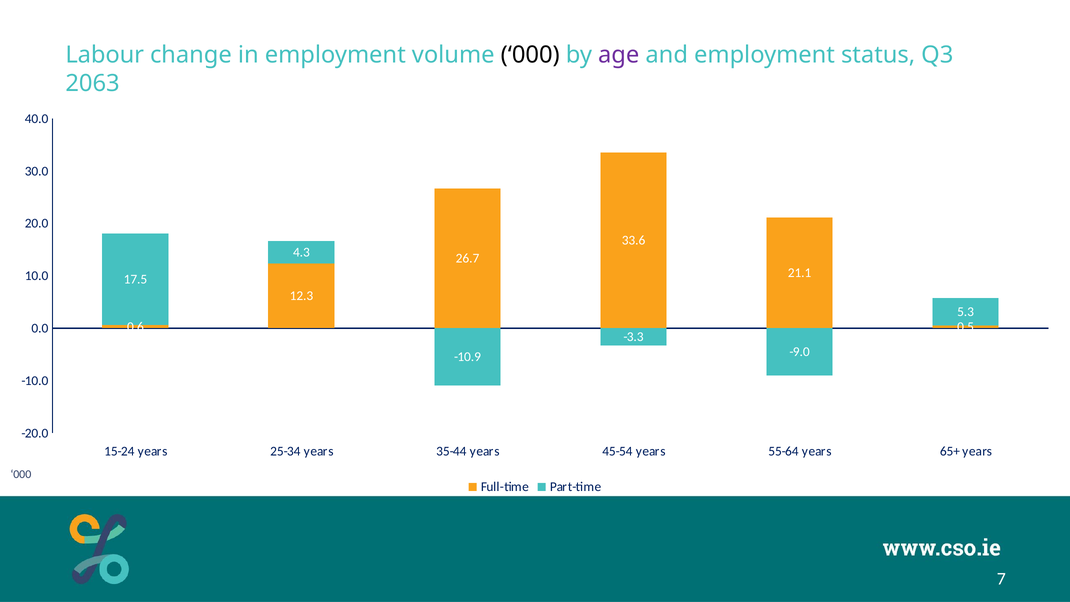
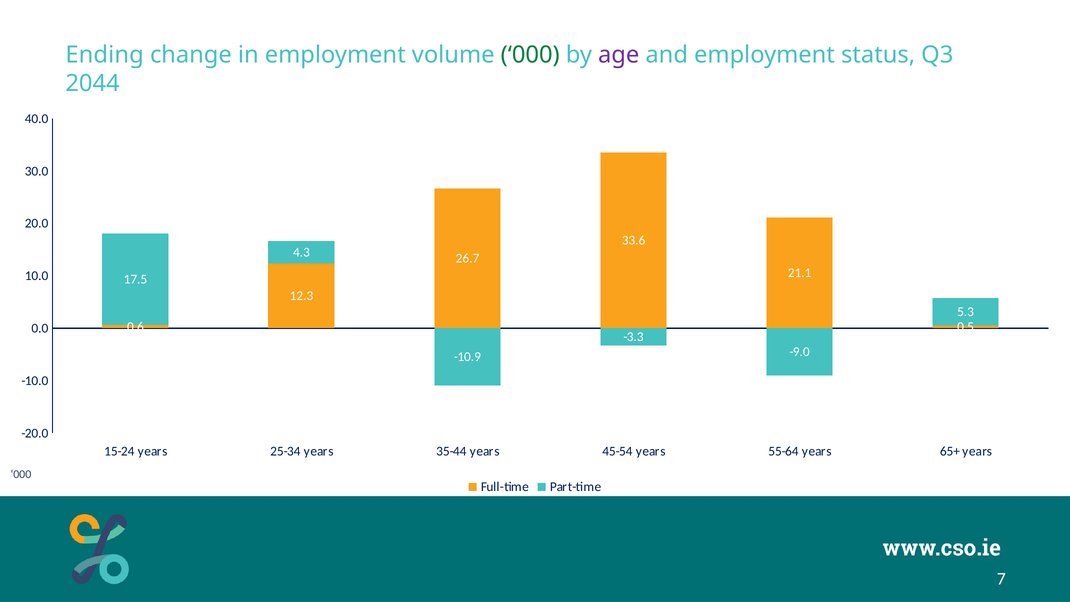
Labour: Labour -> Ending (105, 55)
000 colour: black -> green (530, 55)
2063: 2063 -> 2044 (93, 84)
